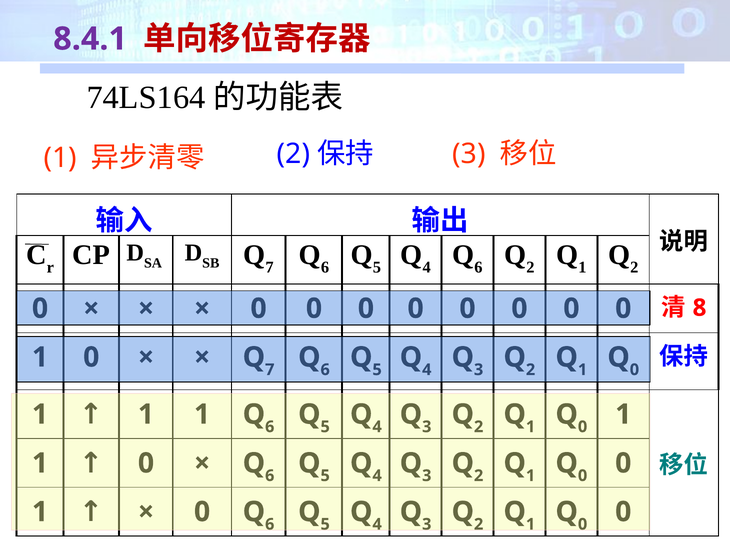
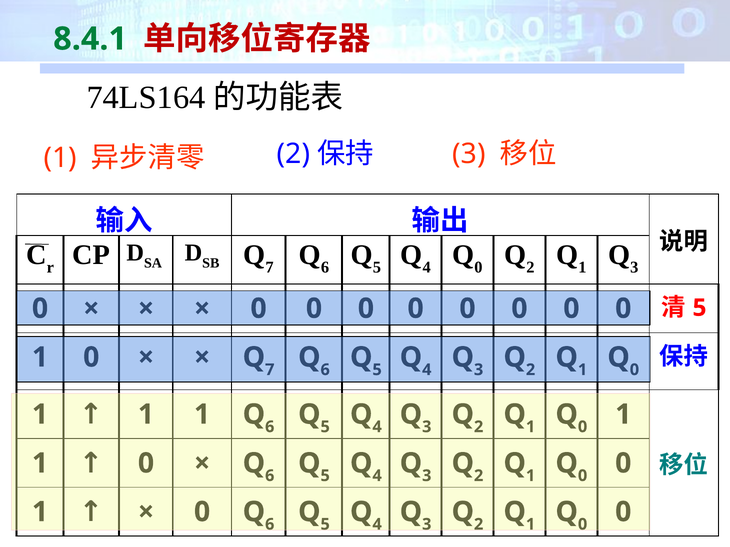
8.4.1 colour: purple -> green (90, 39)
6: 6 -> 0 (478, 268)
2: 2 -> 3 (634, 268)
8: 8 -> 5 (700, 308)
